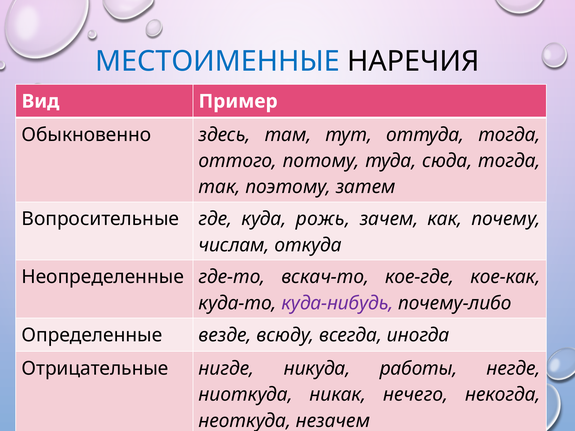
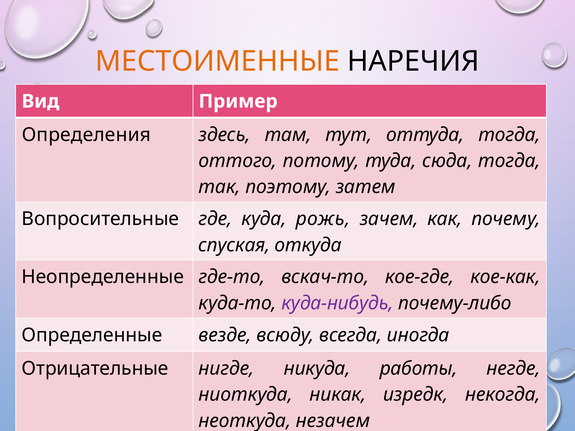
МЕСТОИМЕННЫЕ colour: blue -> orange (218, 62)
Обыкновенно: Обыкновенно -> Определения (86, 135)
числам: числам -> спуская (234, 245)
нечего: нечего -> изредк (416, 395)
